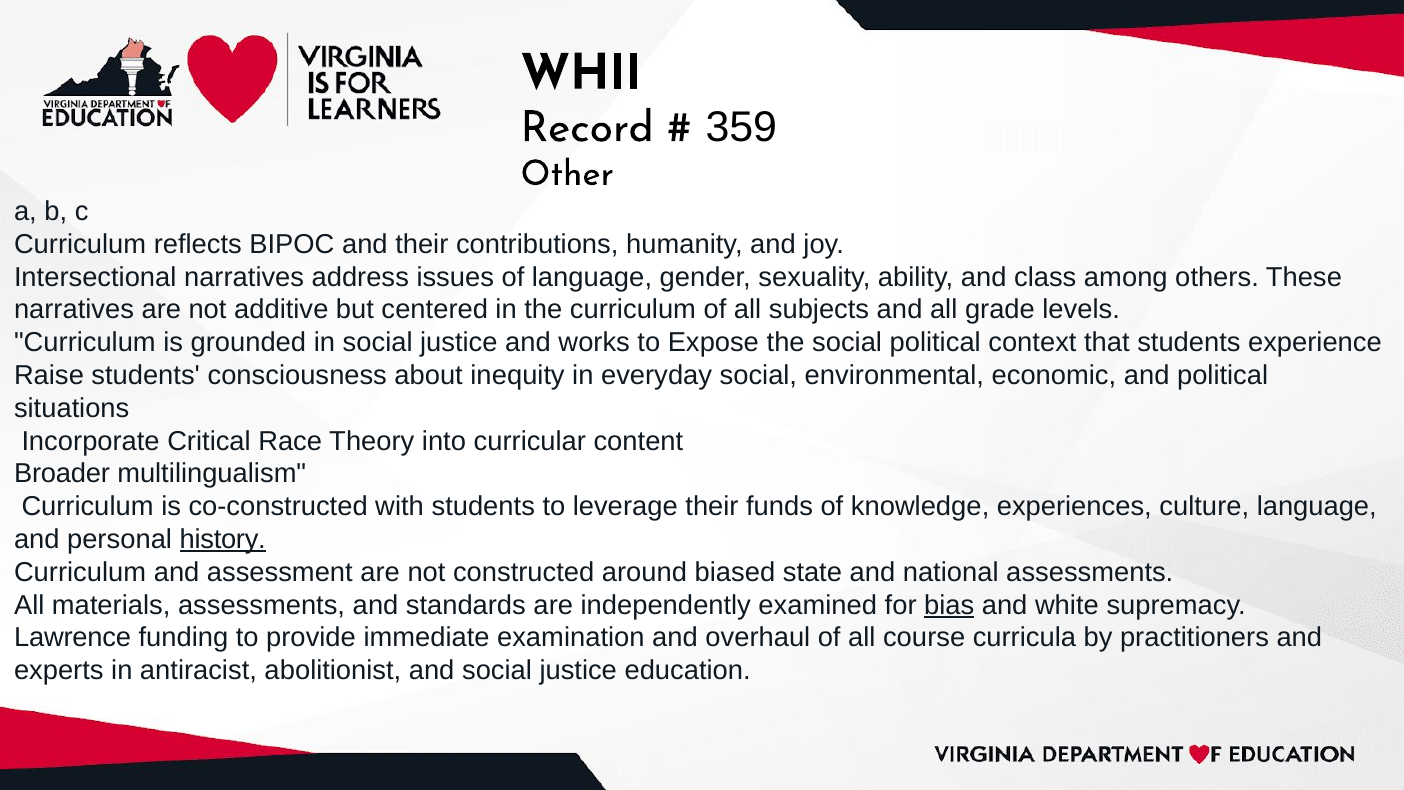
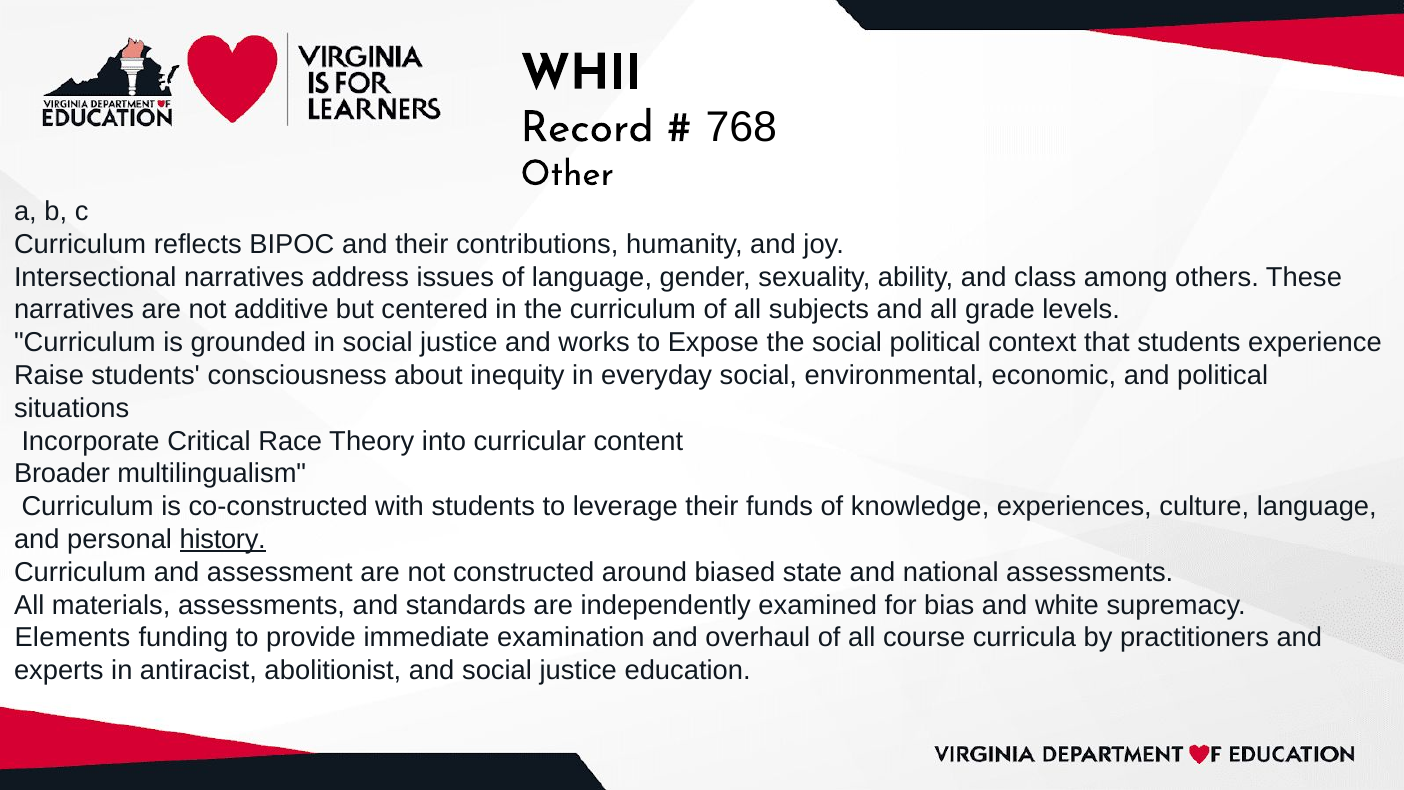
359: 359 -> 768 (741, 127)
bias underline: present -> none (949, 605)
Lawrence: Lawrence -> Elements (72, 638)
